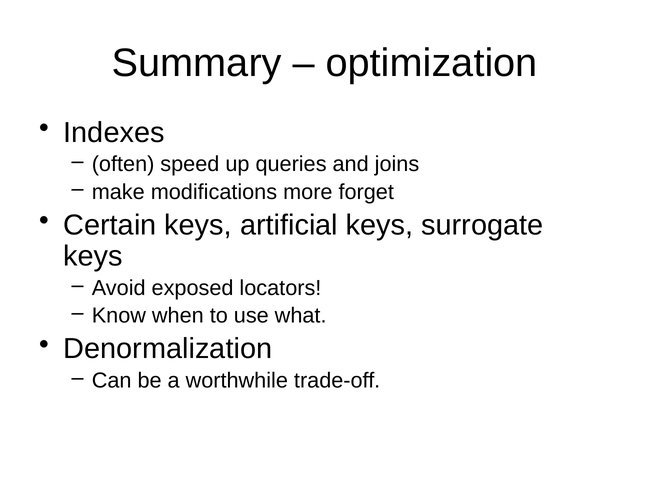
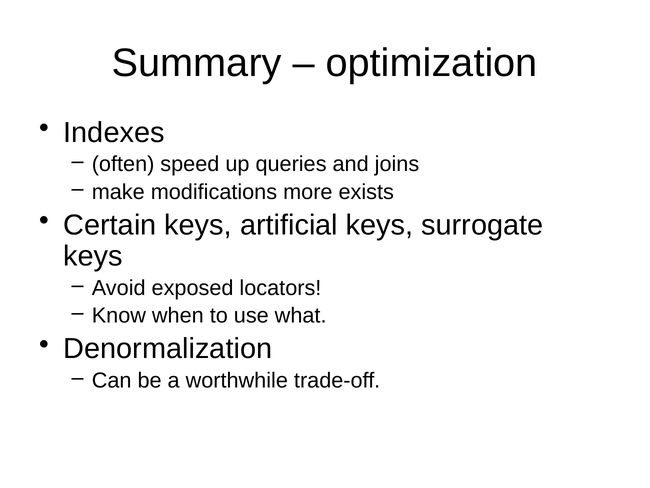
forget: forget -> exists (366, 192)
